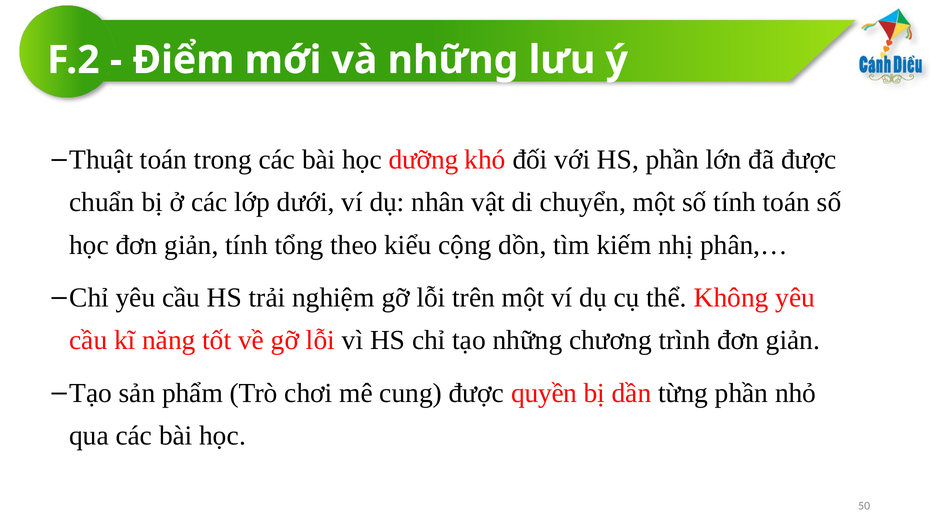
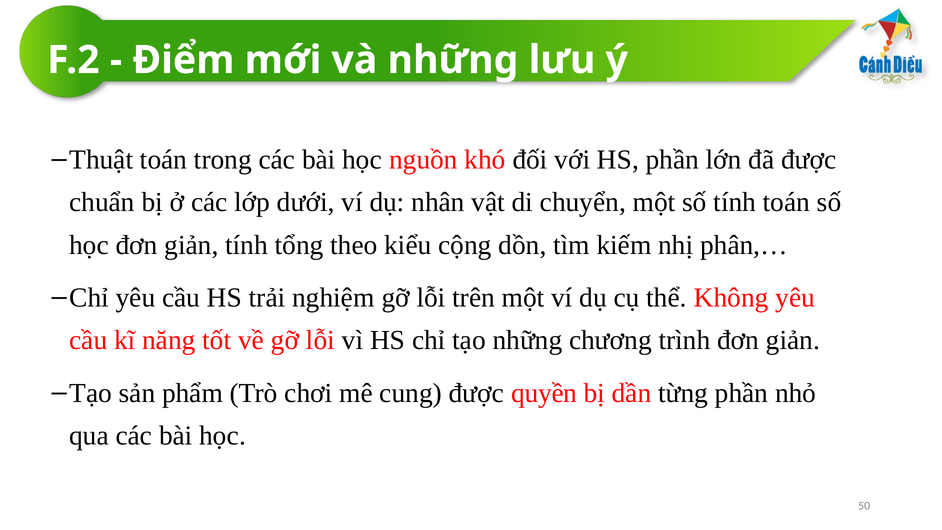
dưỡng: dưỡng -> nguồn (423, 160)
